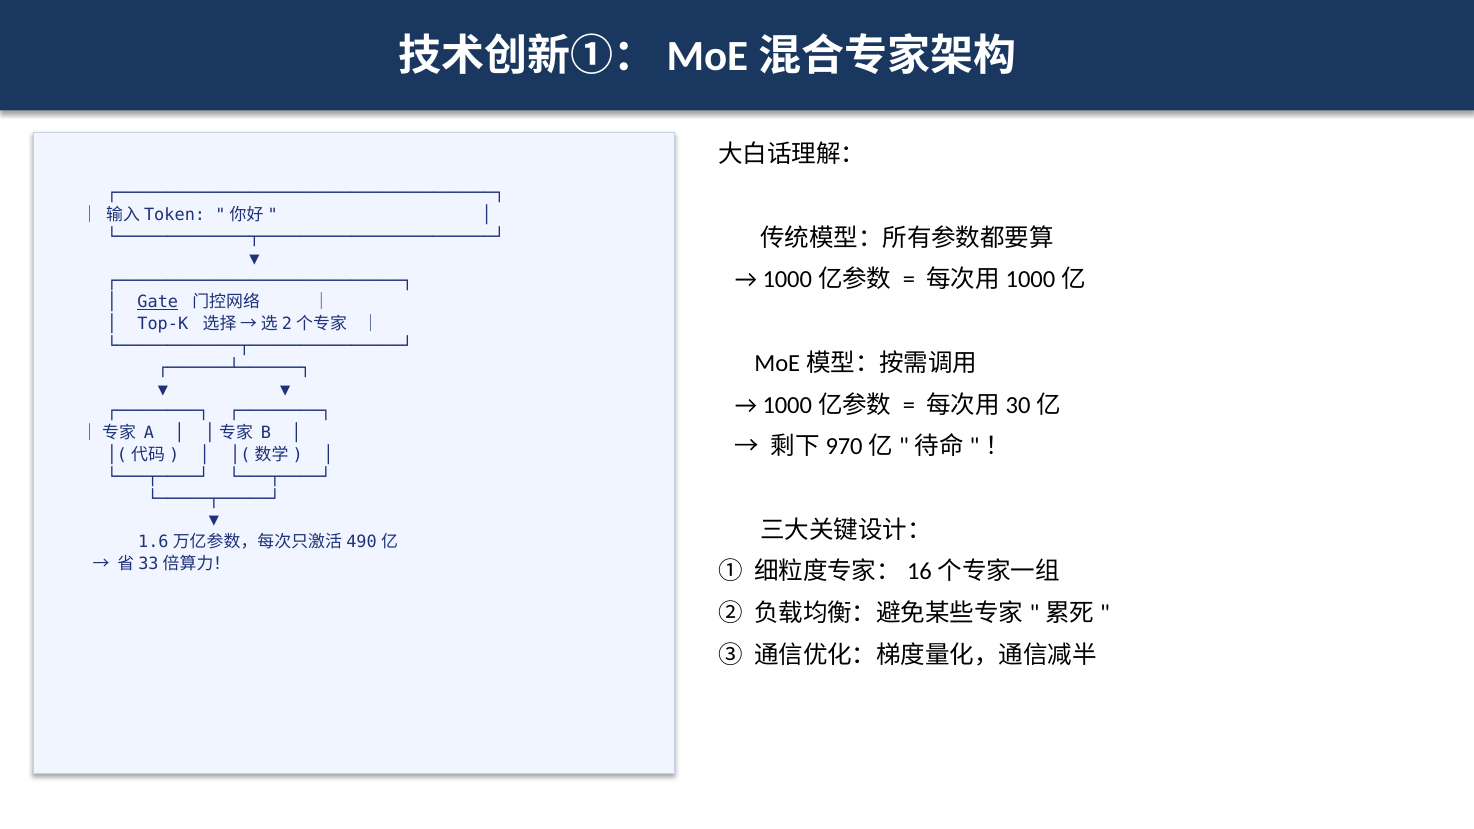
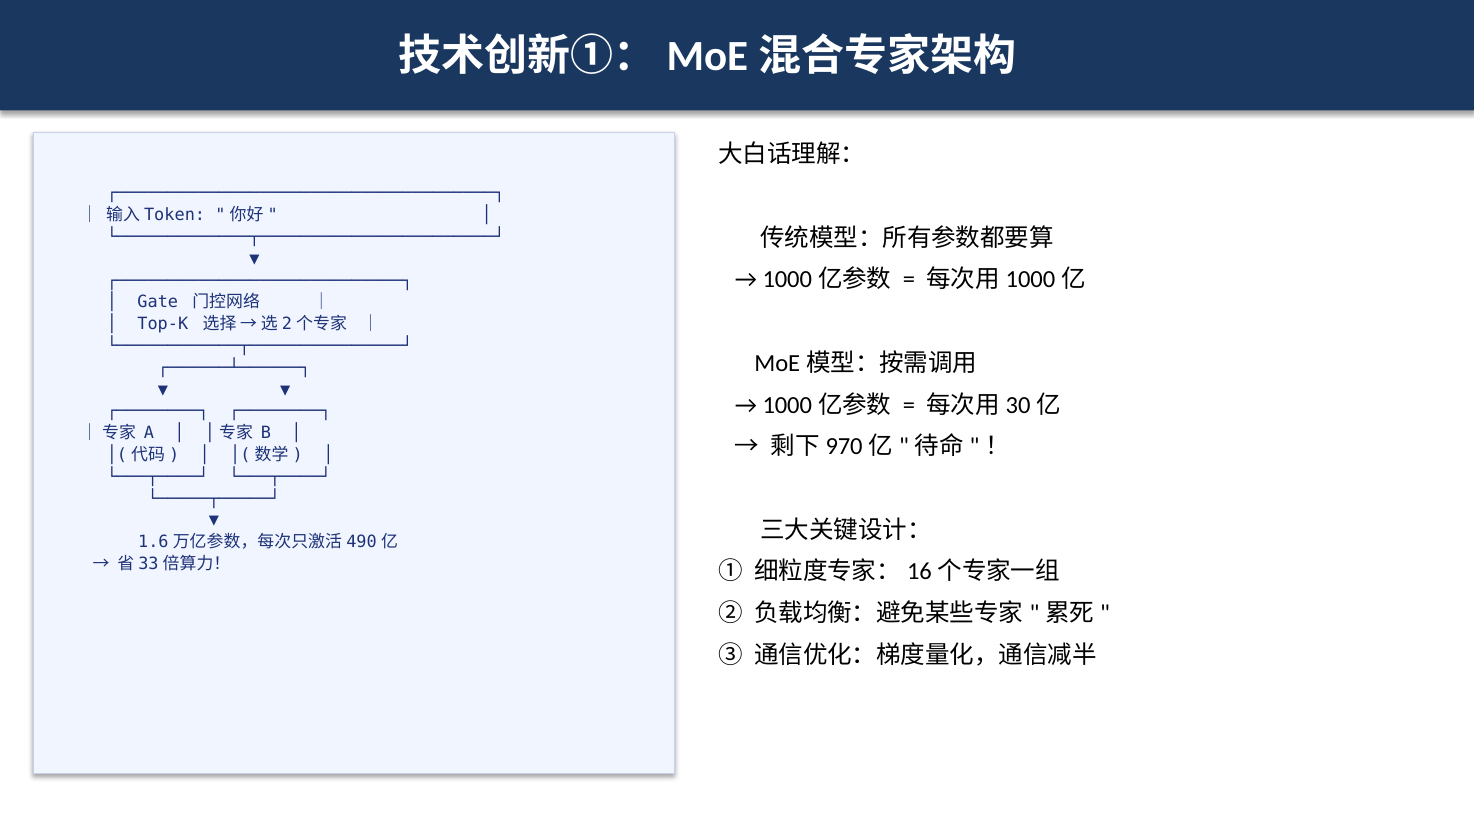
Gate underline: present -> none (158, 302)
